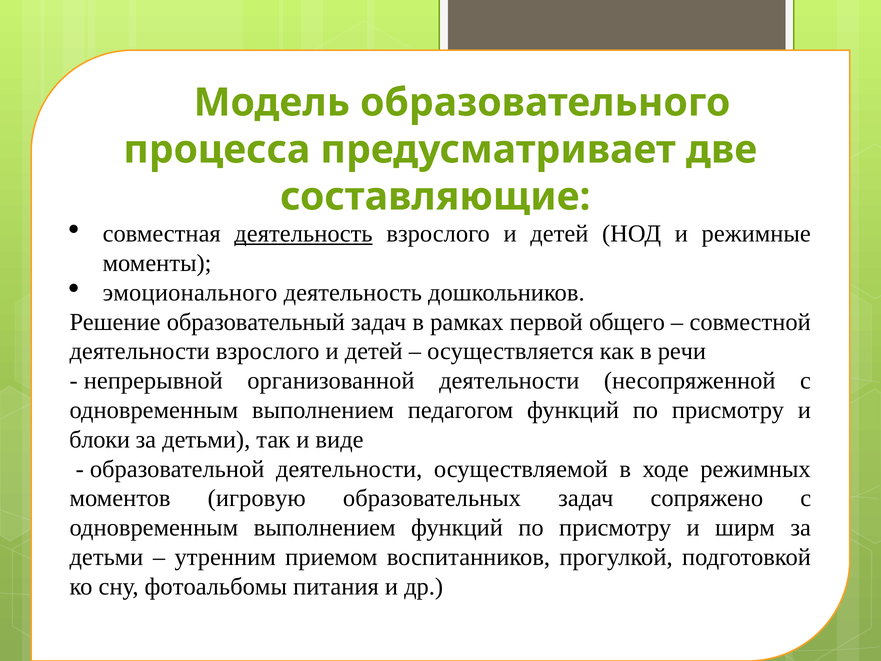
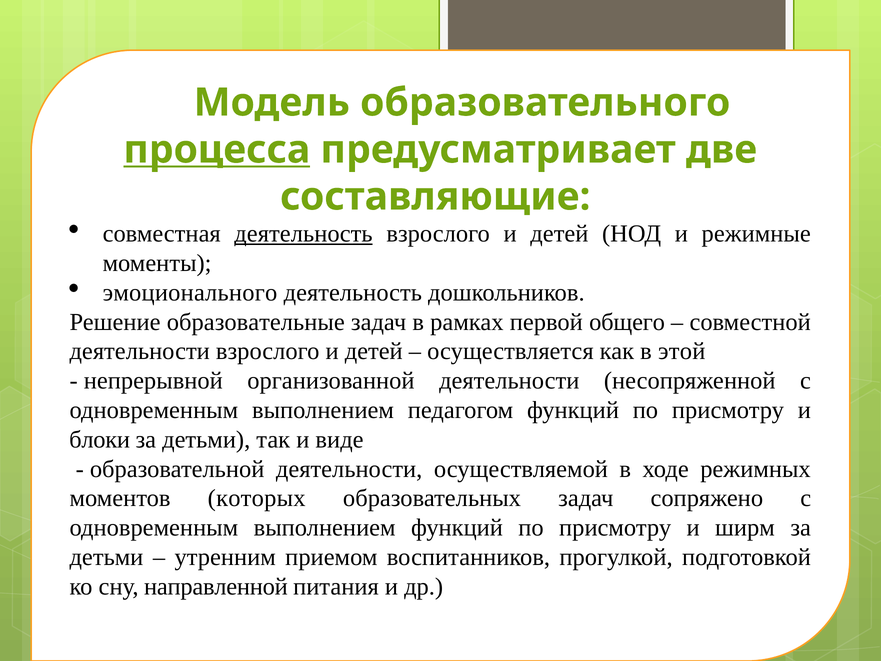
процесса underline: none -> present (217, 150)
образовательный: образовательный -> образовательные (256, 322)
речи: речи -> этой (682, 351)
игровую: игровую -> которых (257, 498)
фотоальбомы: фотоальбомы -> направленной (216, 586)
